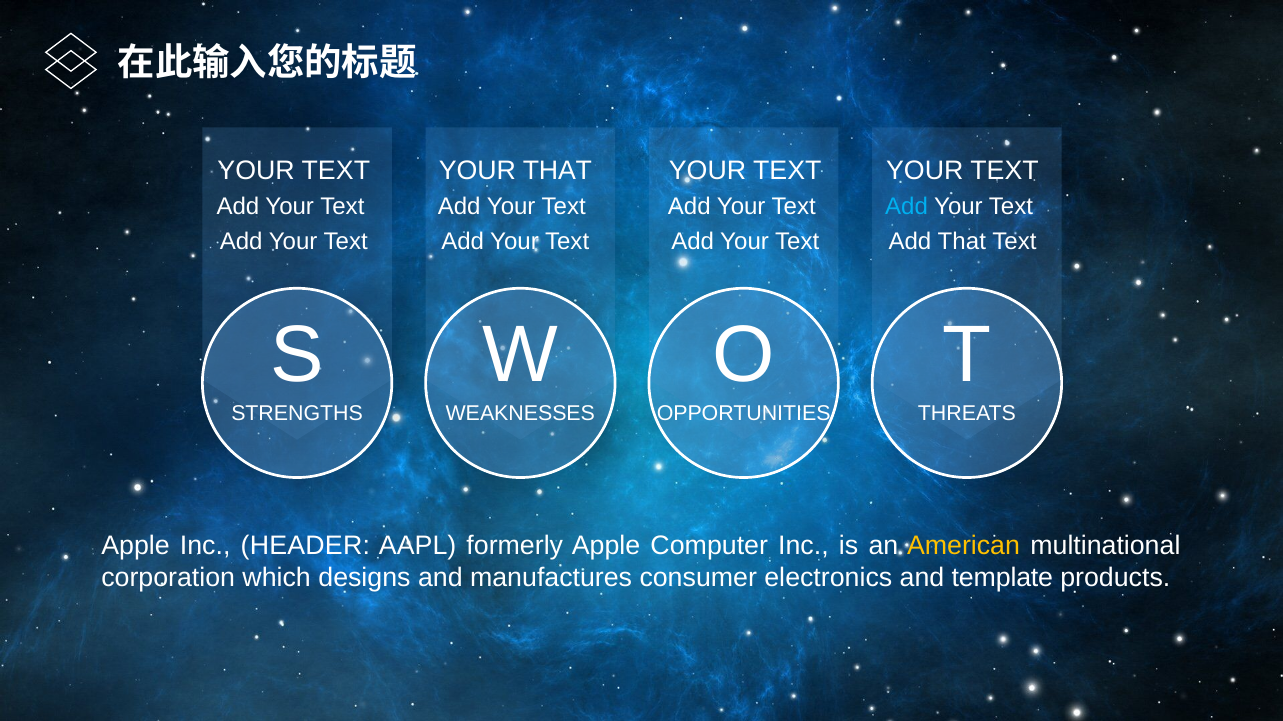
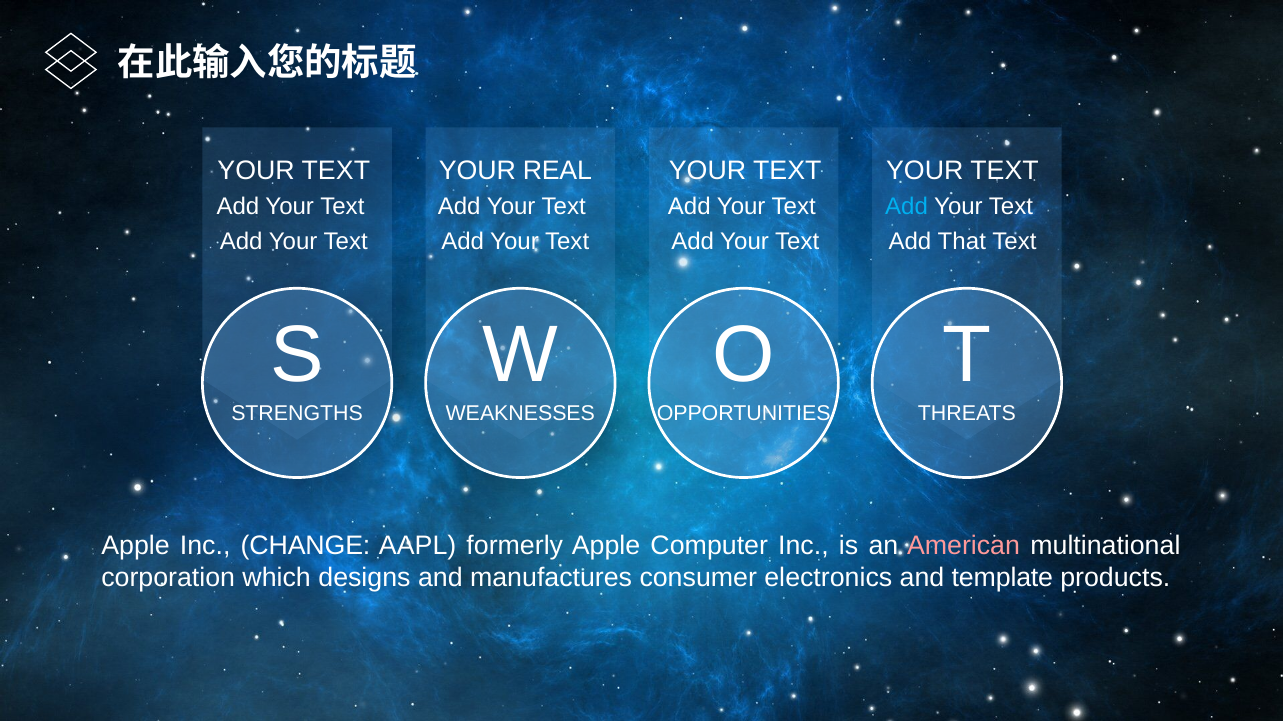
YOUR THAT: THAT -> REAL (557, 171)
HEADER: HEADER -> CHANGE (306, 546)
American colour: yellow -> pink (964, 546)
